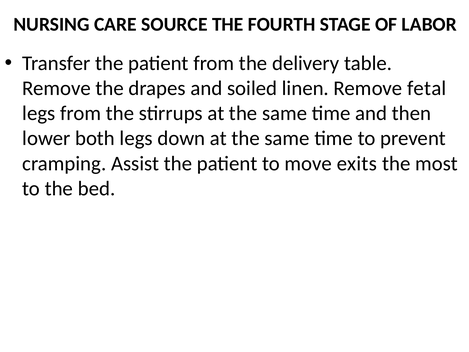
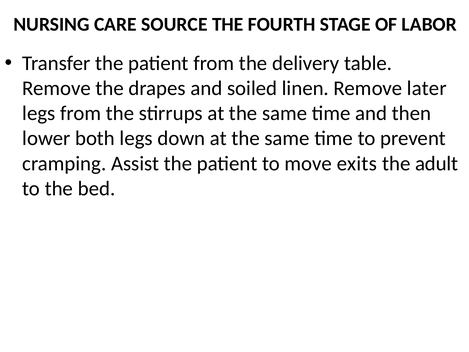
fetal: fetal -> later (427, 88)
most: most -> adult (437, 163)
